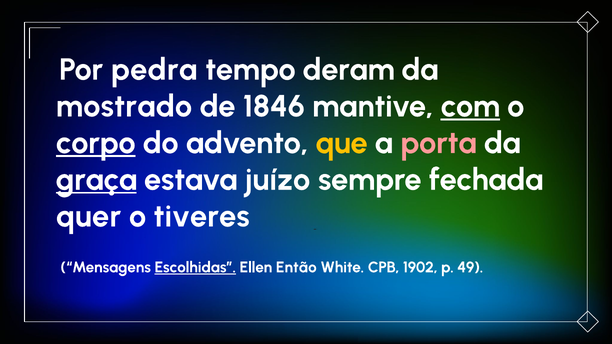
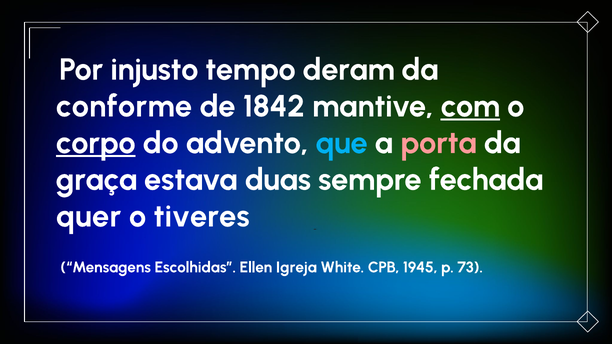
pedra: pedra -> injusto (154, 70)
mostrado: mostrado -> conforme (124, 106)
1846: 1846 -> 1842 (274, 106)
que colour: yellow -> light blue (342, 143)
graça underline: present -> none (96, 180)
juízo: juízo -> duas (278, 180)
Escolhidas underline: present -> none (195, 267)
Então: Então -> Igreja (296, 267)
1902: 1902 -> 1945 (420, 267)
49: 49 -> 73 (470, 267)
